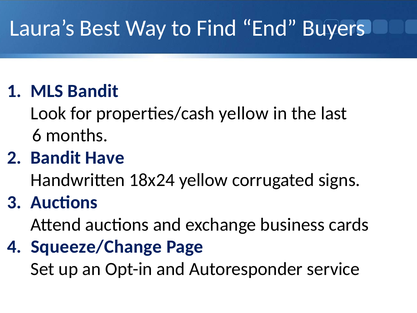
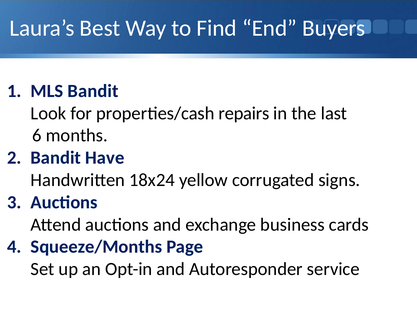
properties/cash yellow: yellow -> repairs (244, 113)
Squeeze/Change: Squeeze/Change -> Squeeze/Months (96, 247)
